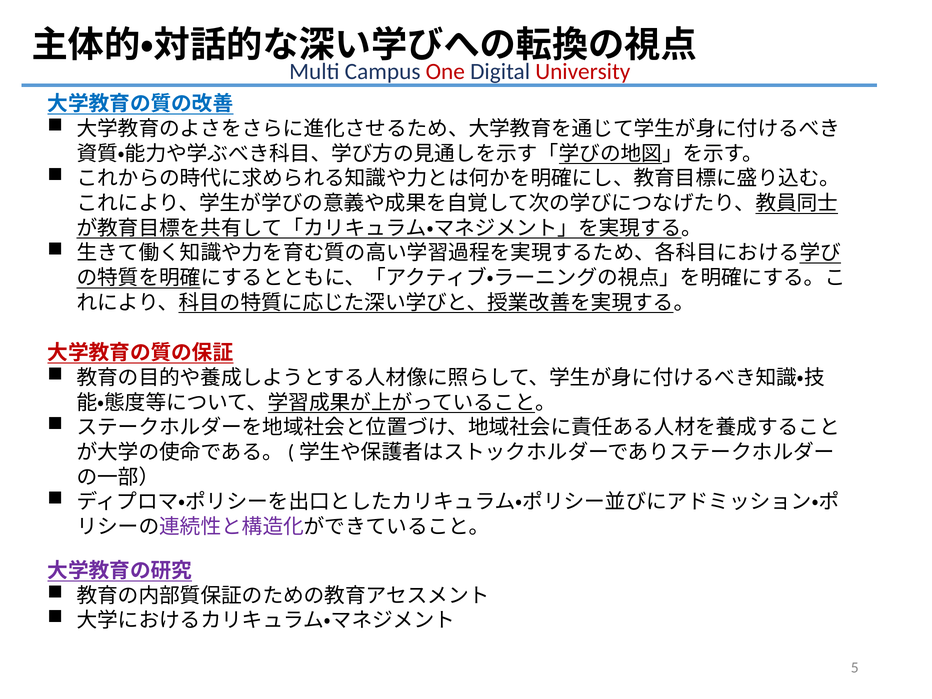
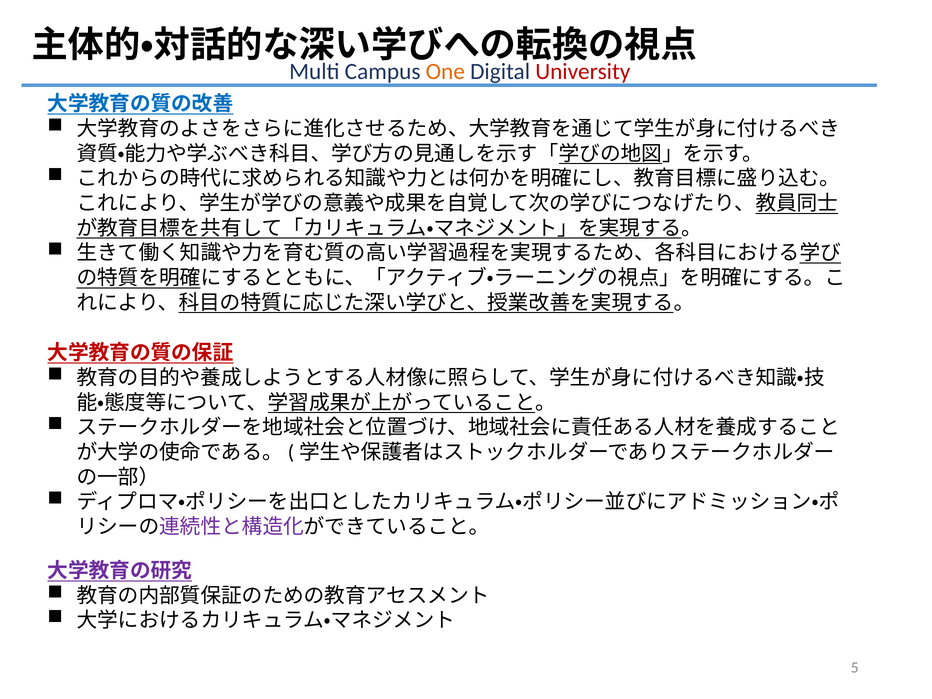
One colour: red -> orange (445, 72)
